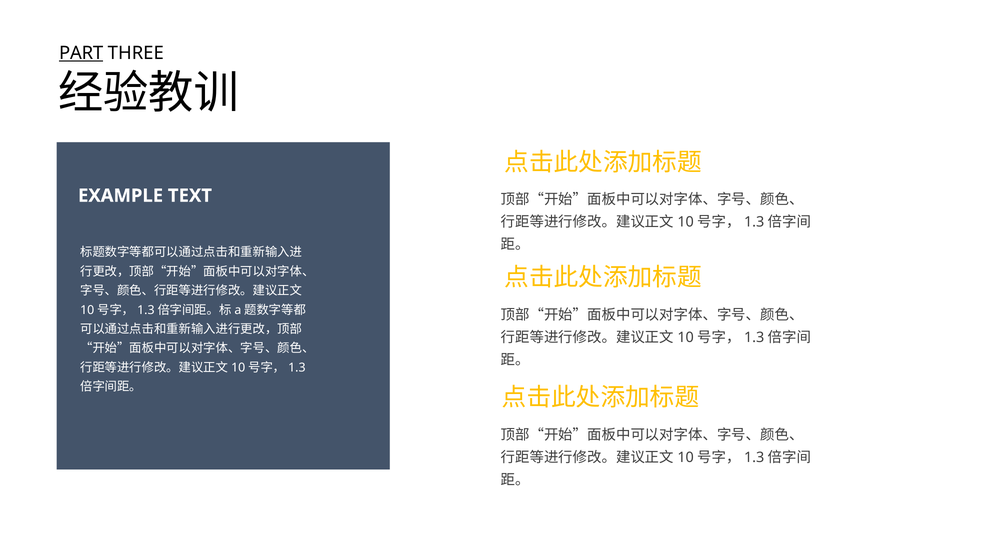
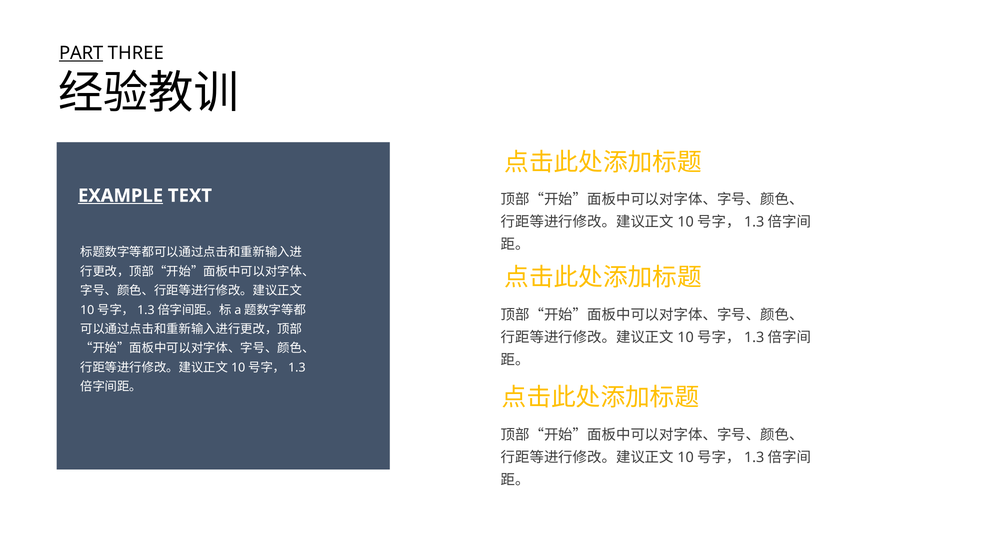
EXAMPLE underline: none -> present (121, 196)
